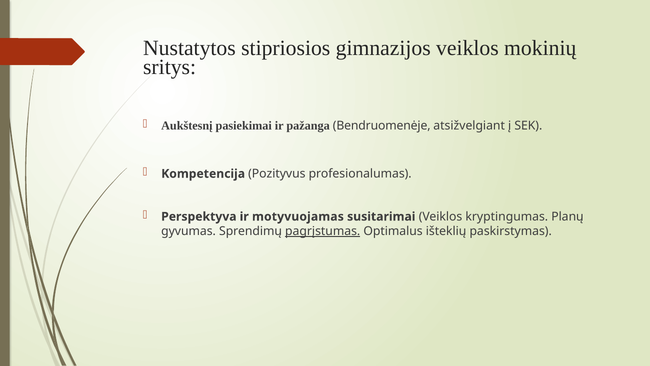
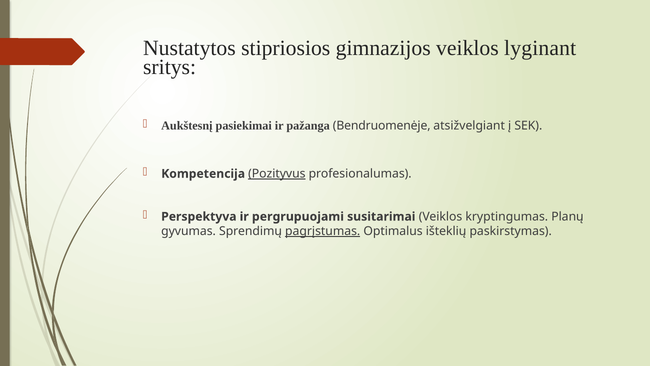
mokinių: mokinių -> lyginant (540, 48)
Pozityvus underline: none -> present (277, 174)
motyvuojamas: motyvuojamas -> pergrupuojami (298, 216)
